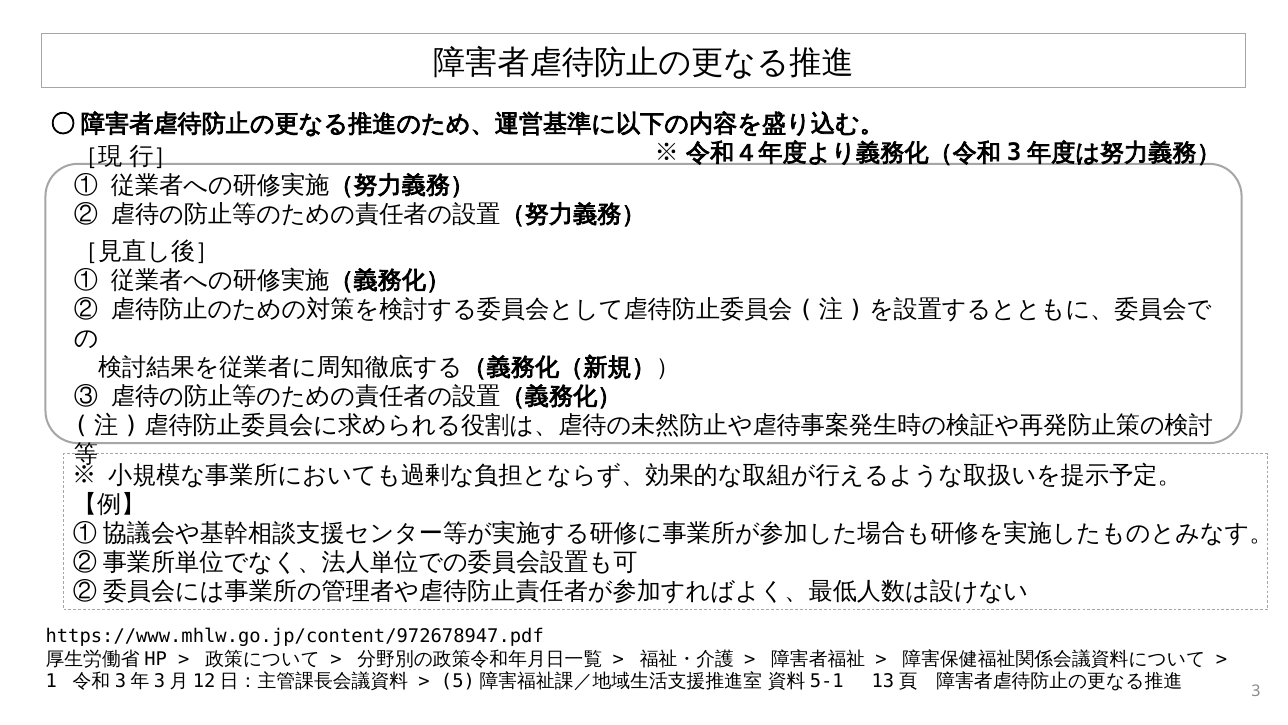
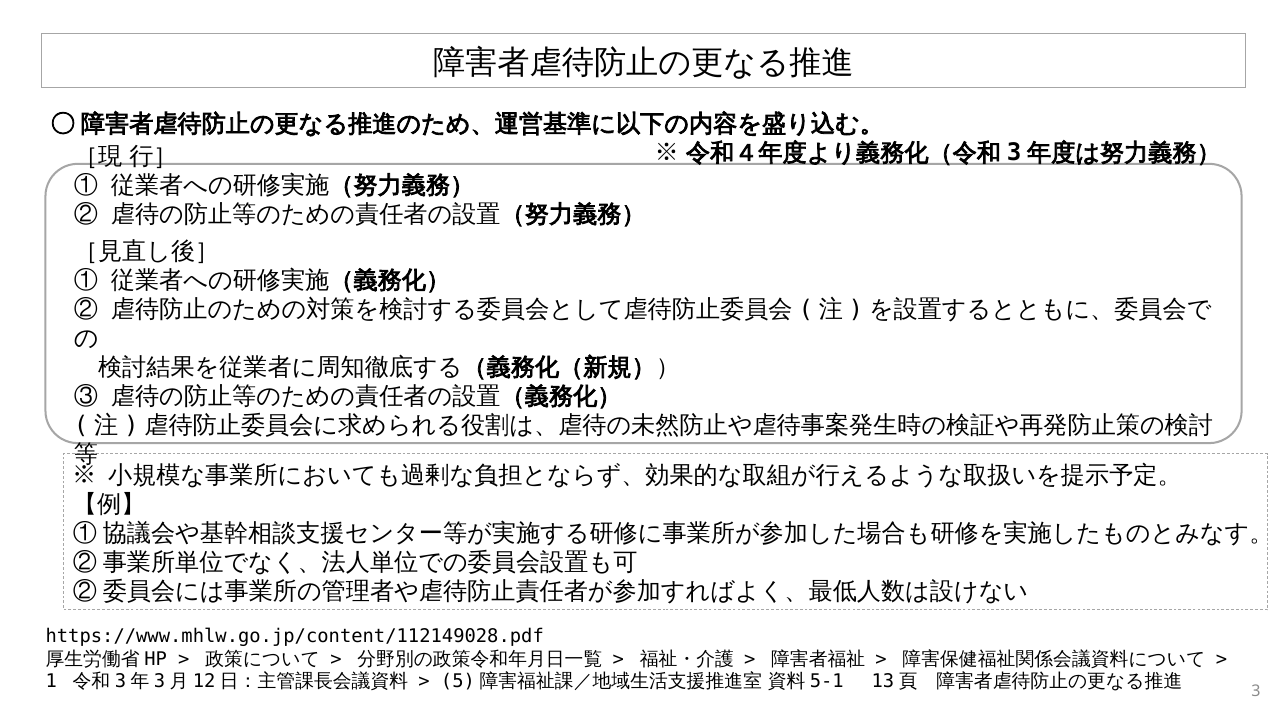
https://www.mhlw.go.jp/content/972678947.pdf: https://www.mhlw.go.jp/content/972678947.pdf -> https://www.mhlw.go.jp/content/112149028.pdf (295, 636)
